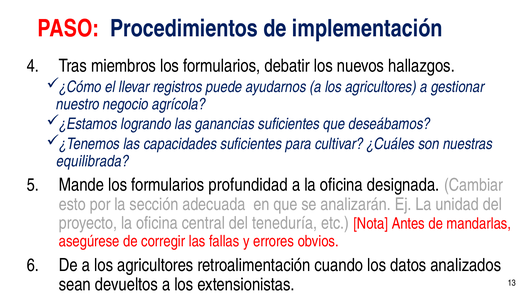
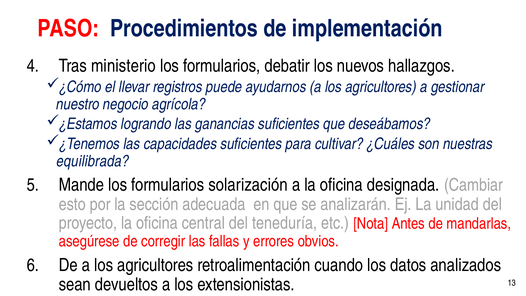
miembros: miembros -> ministerio (123, 66)
profundidad: profundidad -> solarización (248, 185)
